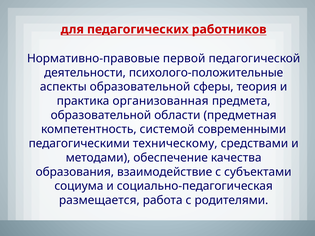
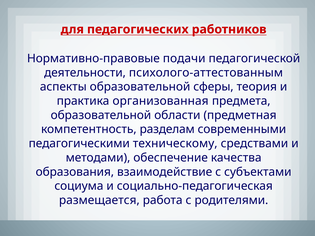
первой: первой -> подачи (184, 59)
психолого-положительные: психолого-положительные -> психолого-аттестованным (206, 73)
системой: системой -> разделам (167, 129)
